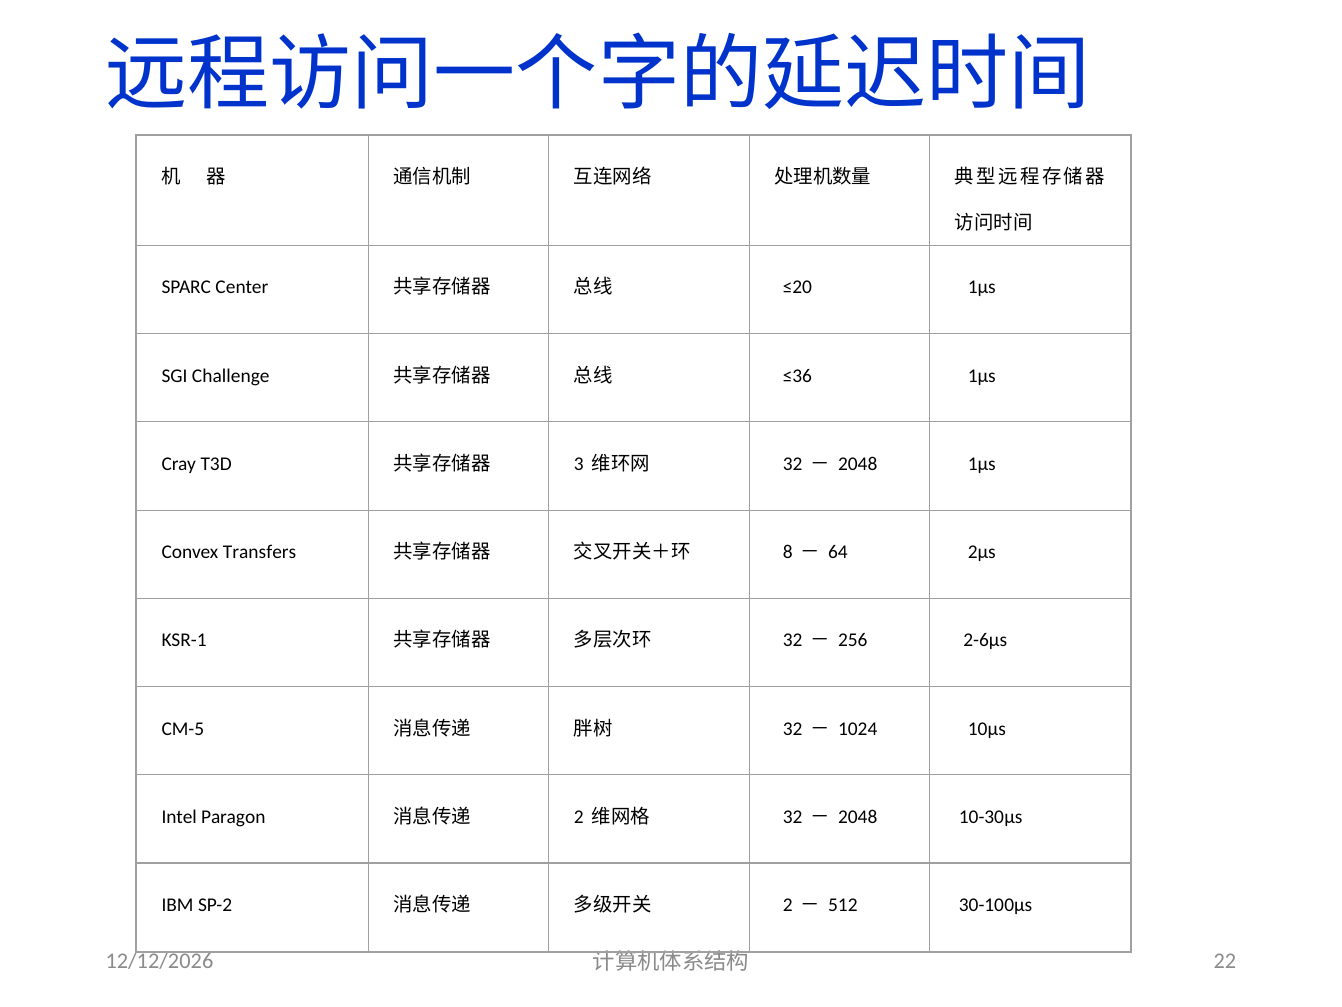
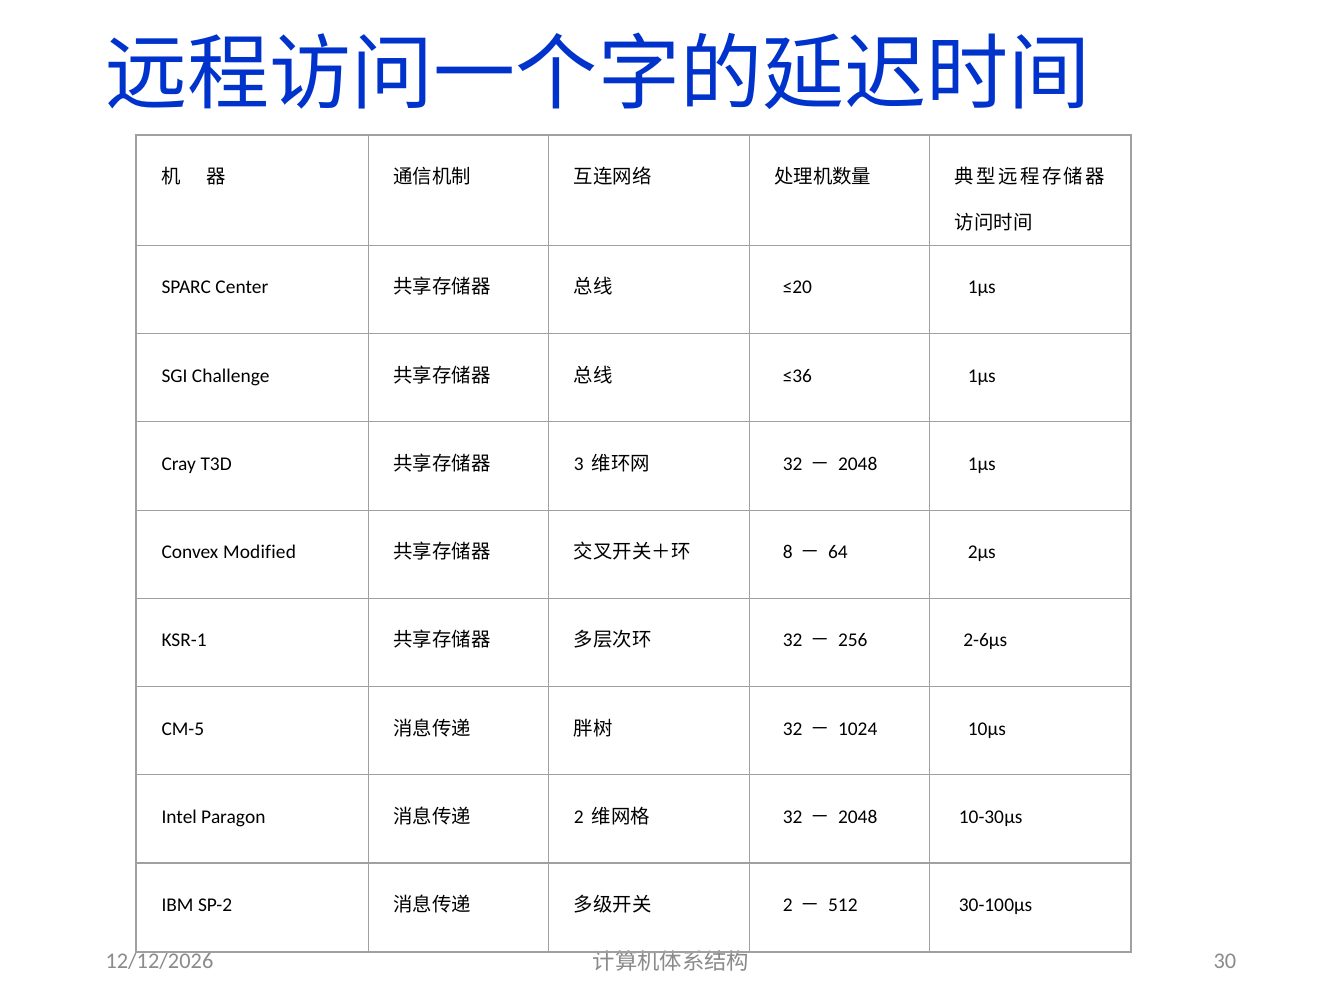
Transfers: Transfers -> Modified (260, 552)
22: 22 -> 30 (1225, 961)
